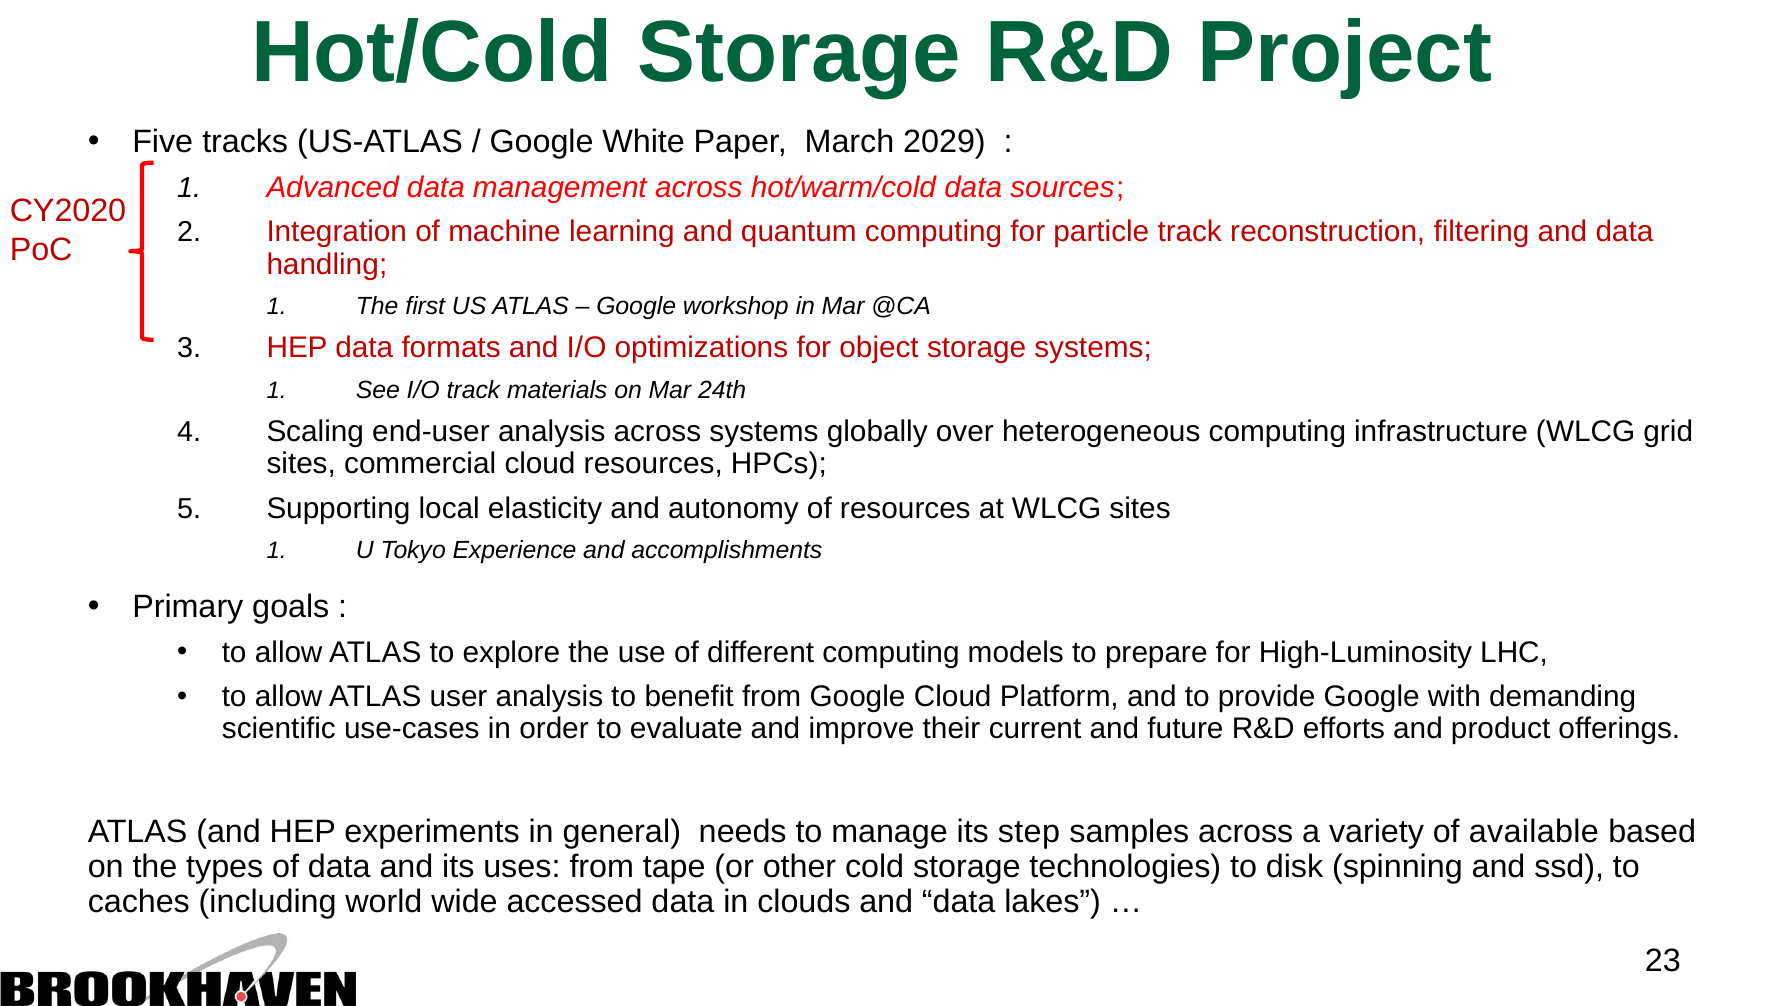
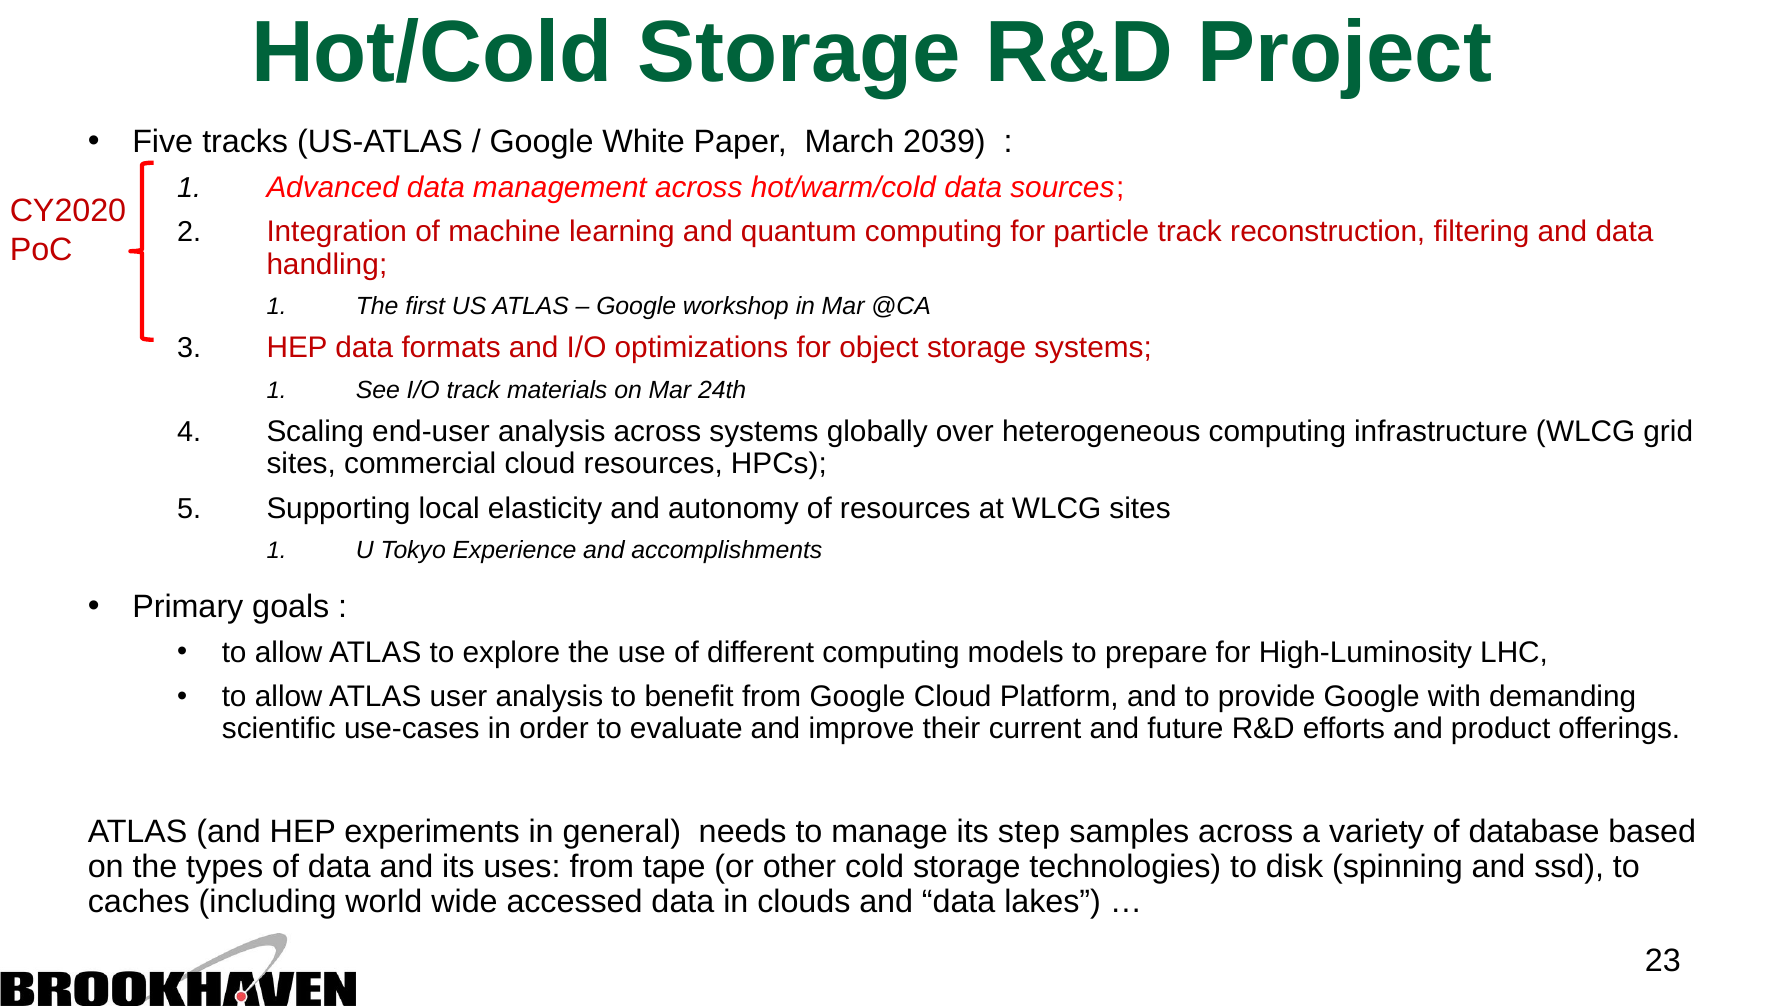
2029: 2029 -> 2039 (944, 142)
available: available -> database (1534, 832)
